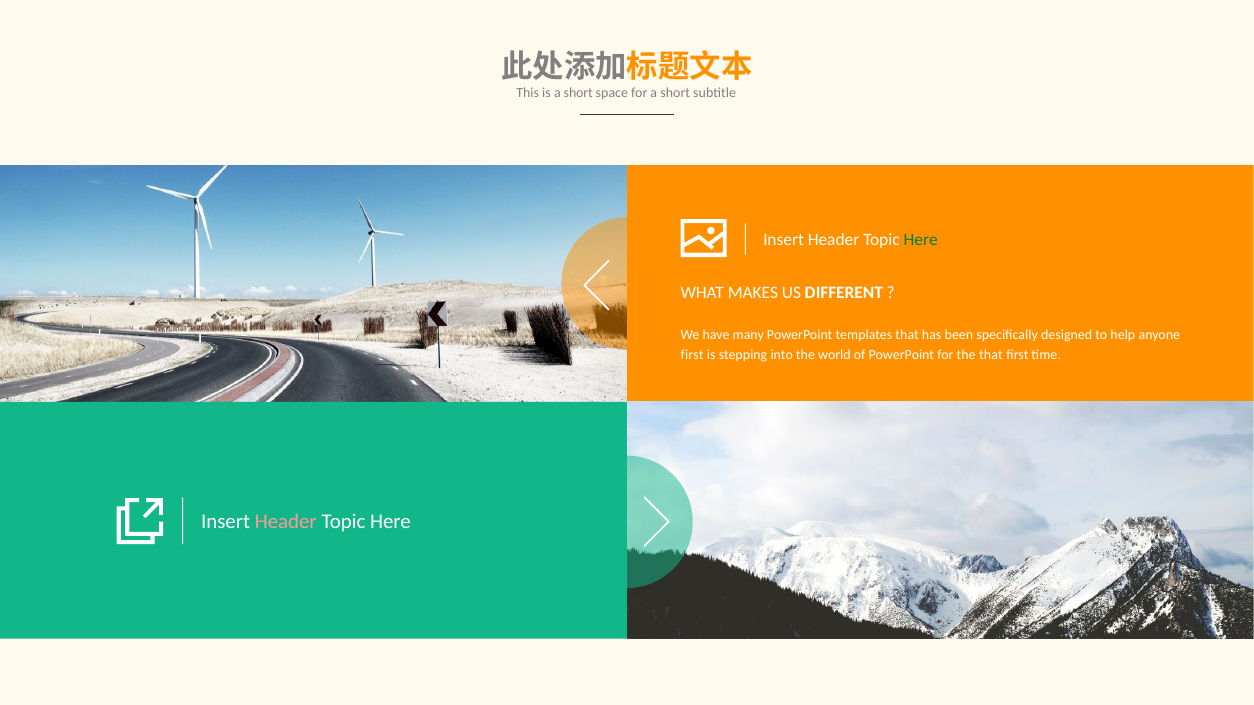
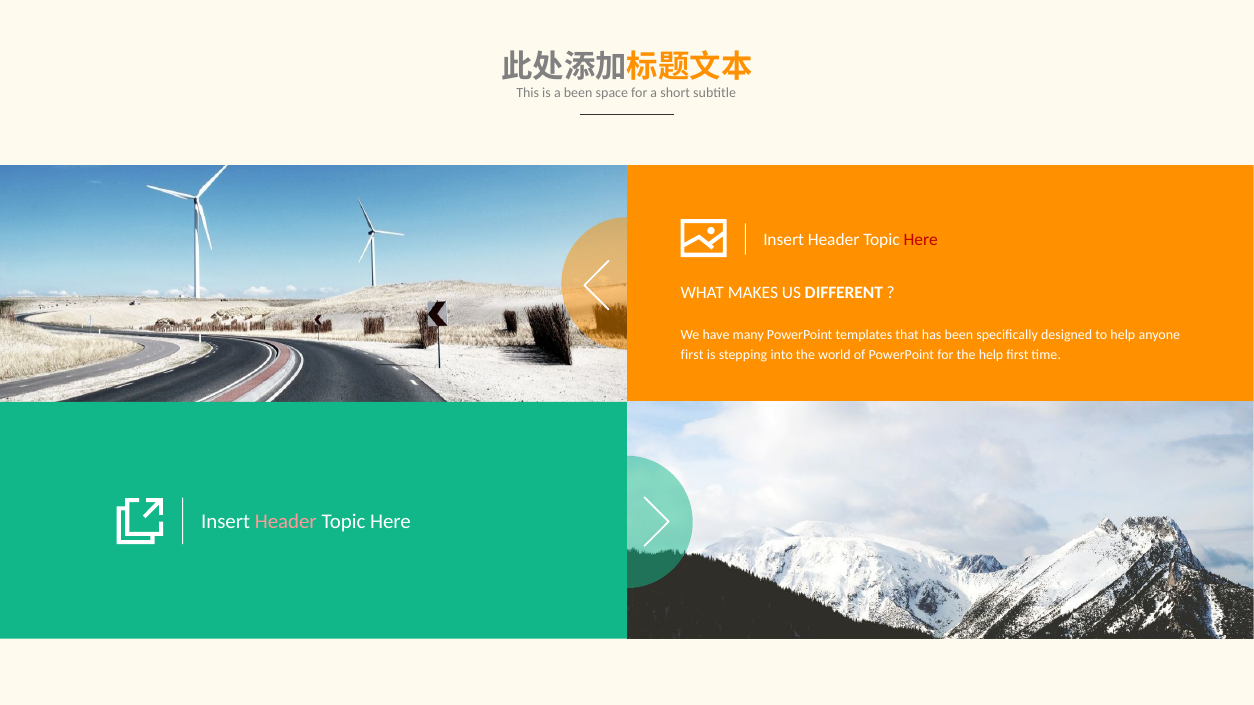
is a short: short -> been (578, 93)
Here colour: green -> red (921, 240)
the that: that -> help (991, 355)
